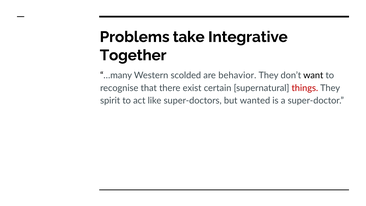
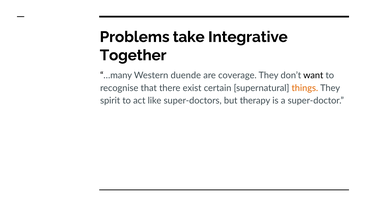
scolded: scolded -> duende (186, 75)
behavior: behavior -> coverage (237, 75)
things colour: red -> orange (305, 88)
wanted: wanted -> therapy (255, 101)
